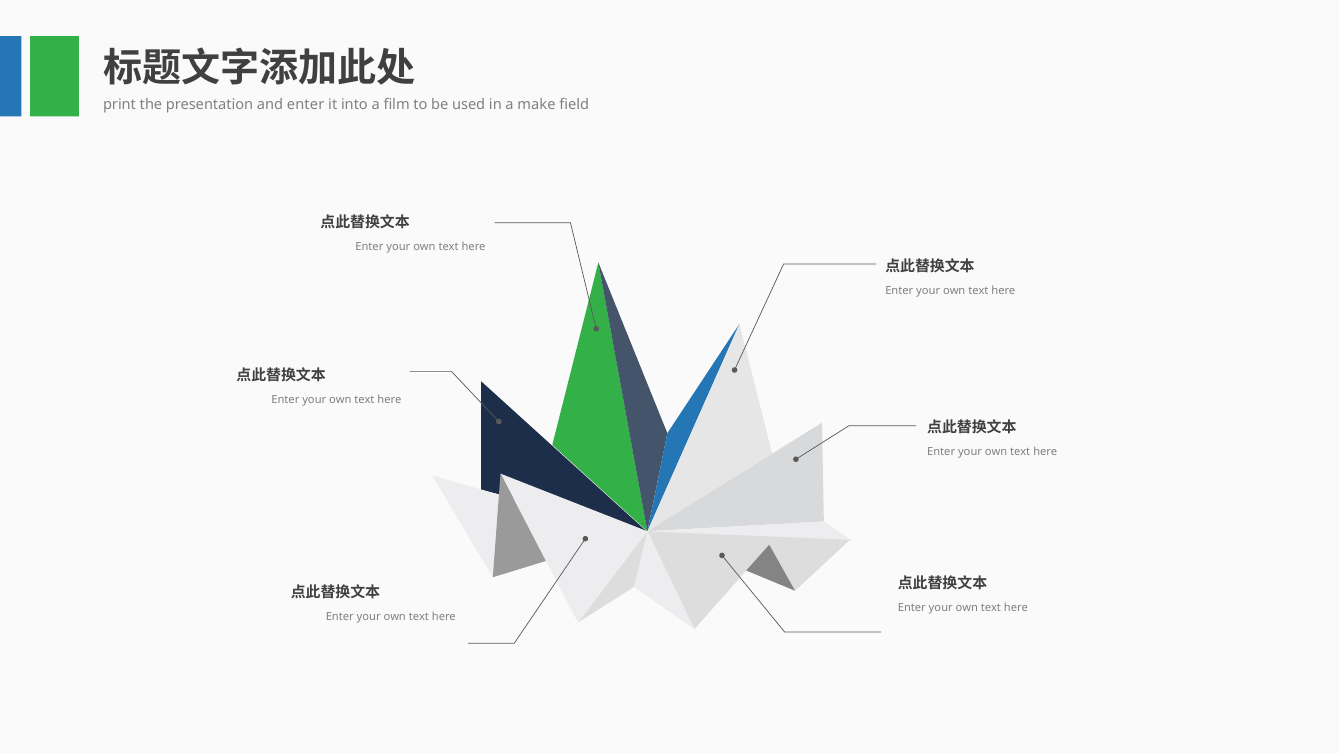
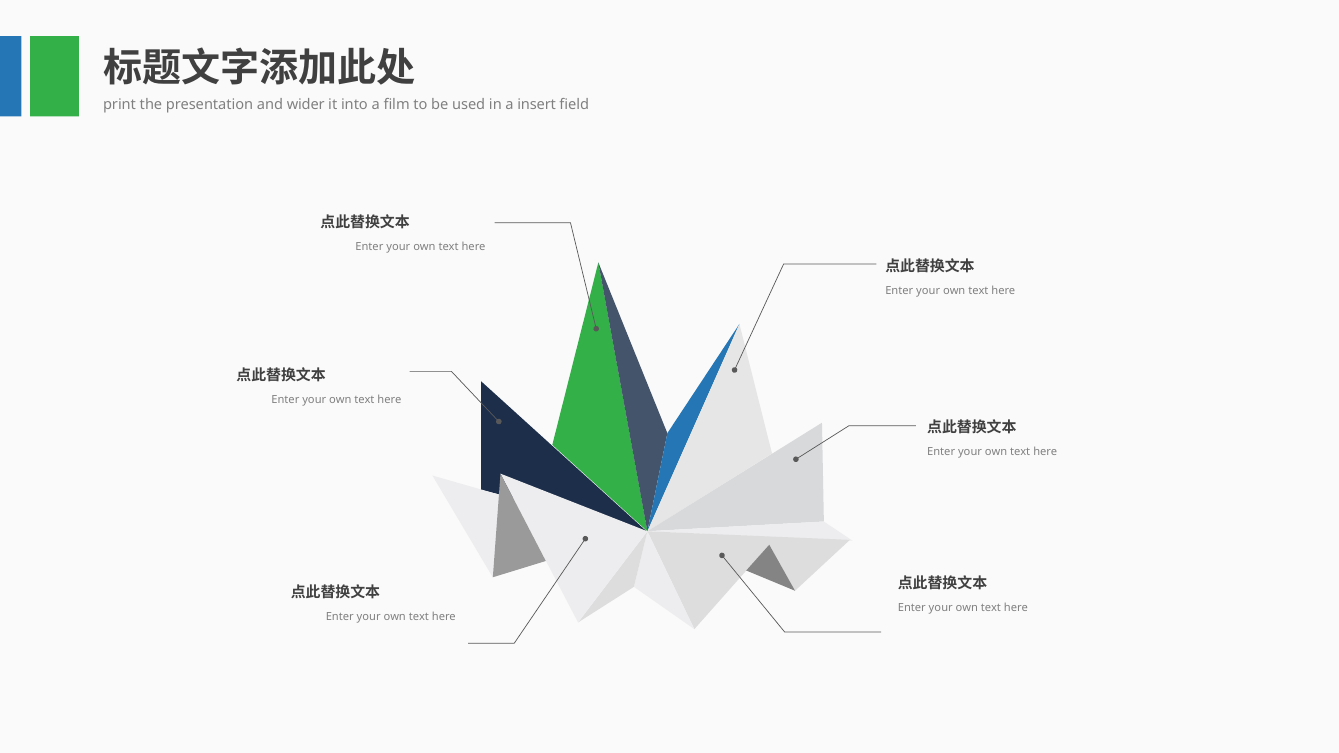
and enter: enter -> wider (306, 105)
make: make -> insert (537, 105)
